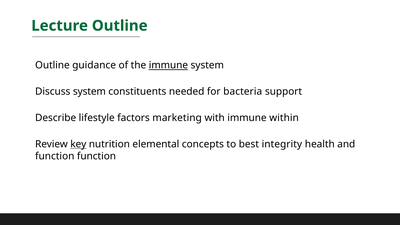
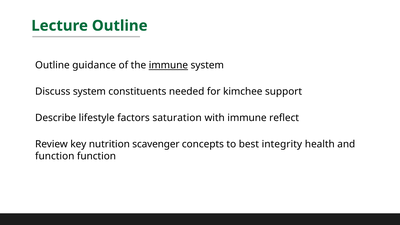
bacteria: bacteria -> kimchee (243, 92)
marketing: marketing -> saturation (177, 118)
within: within -> reflect (284, 118)
key underline: present -> none (78, 144)
elemental: elemental -> scavenger (156, 144)
